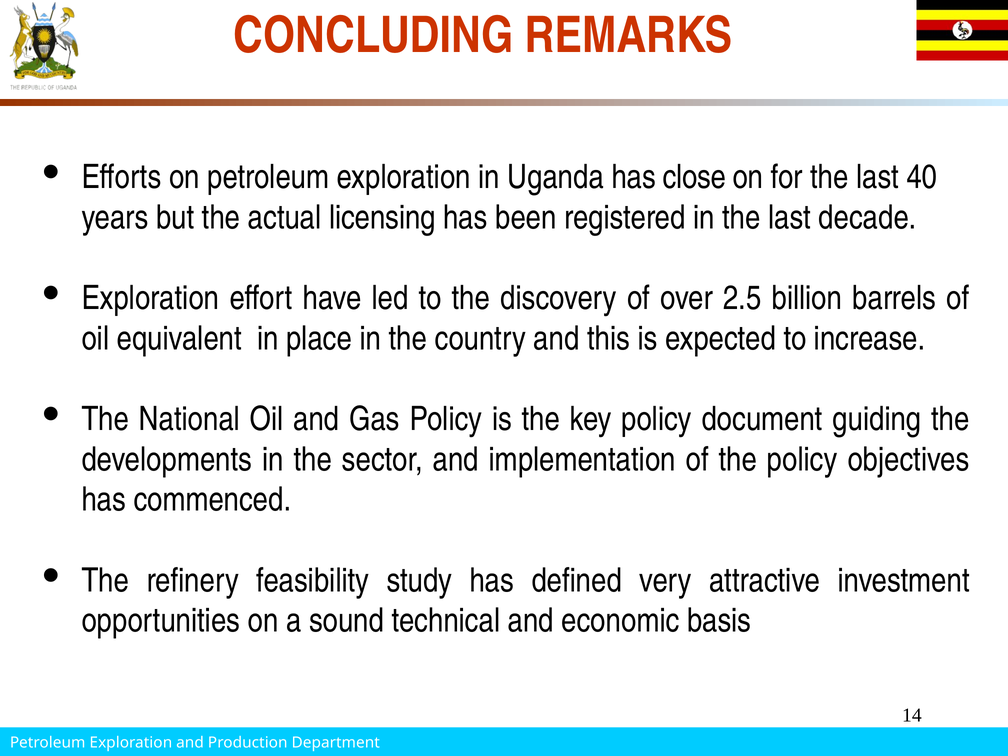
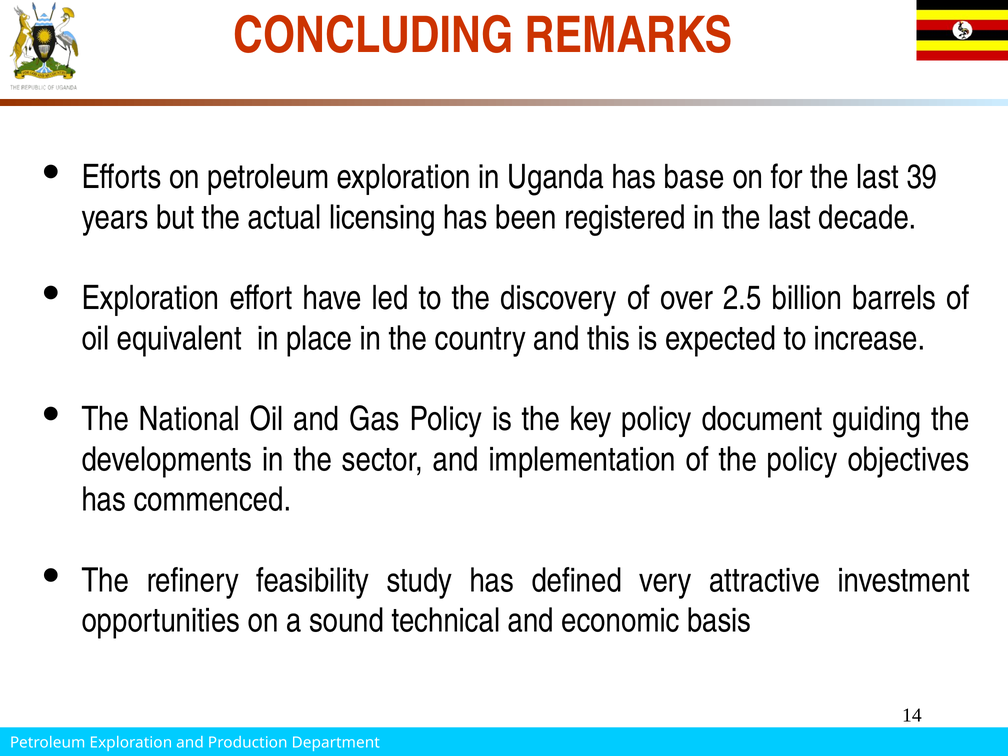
close: close -> base (694, 177)
40: 40 -> 39 (922, 177)
